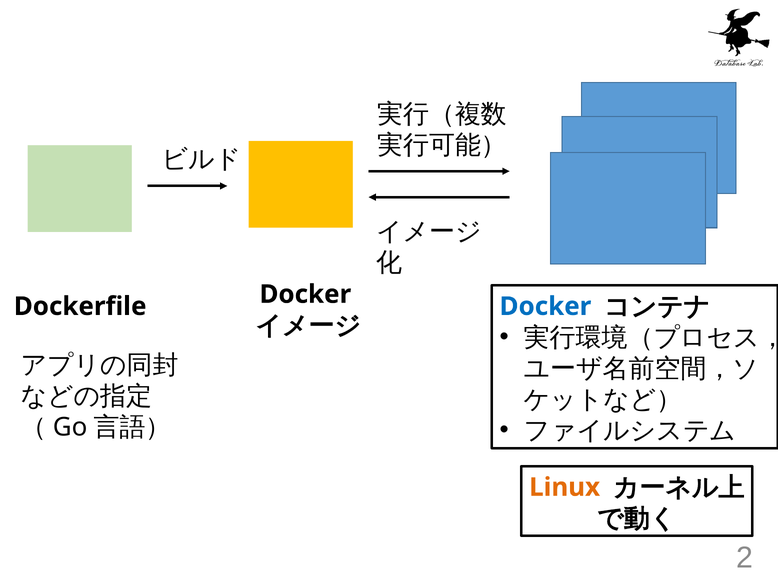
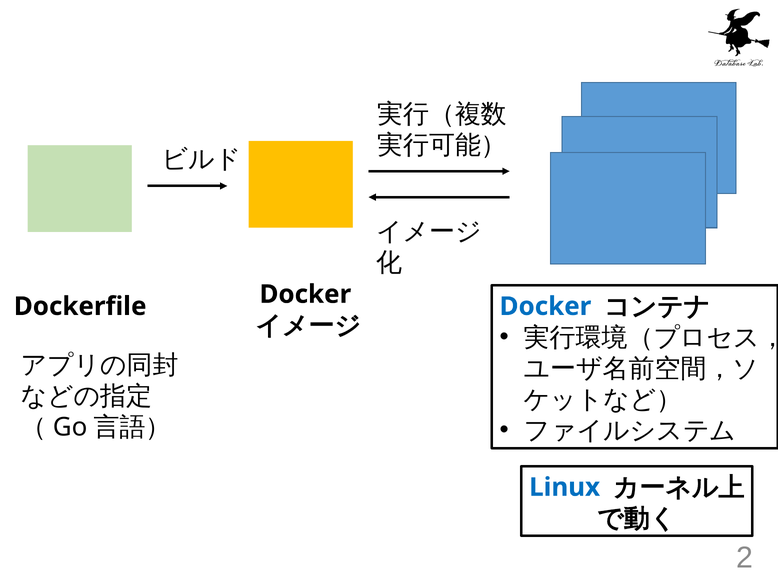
Linux colour: orange -> blue (565, 488)
